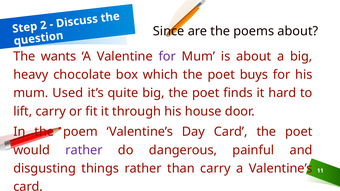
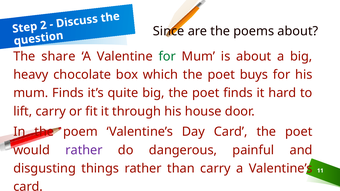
wants: wants -> share (58, 56)
for colour: purple -> green (167, 56)
mum Used: Used -> Finds (68, 93)
